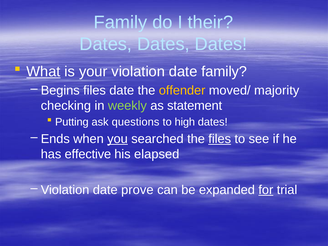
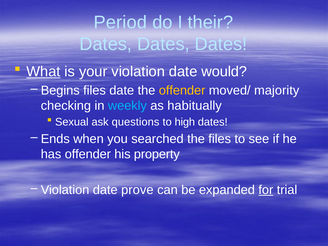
Family: Family -> Period (120, 22)
date family: family -> would (224, 72)
weekly colour: light green -> light blue (127, 106)
statement: statement -> habitually (195, 106)
Putting: Putting -> Sexual (72, 122)
you underline: present -> none (118, 139)
files underline: present -> none (220, 139)
has effective: effective -> offender (88, 154)
elapsed: elapsed -> property (157, 154)
